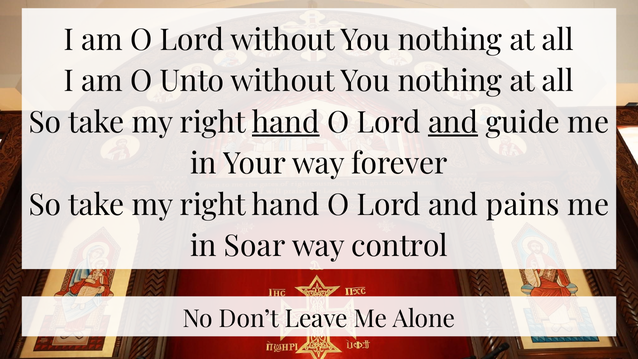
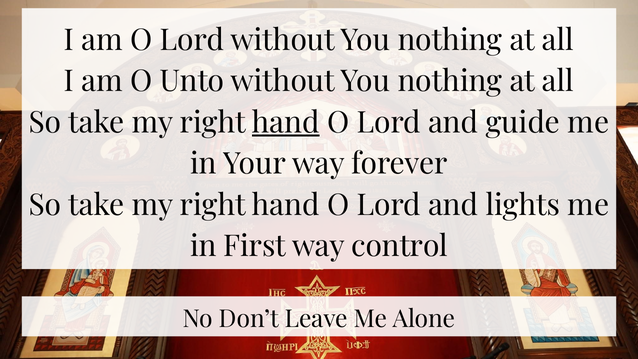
and underline: present -> none (453, 123)
pains: pains -> lights (523, 205)
Soar: Soar -> First (255, 246)
